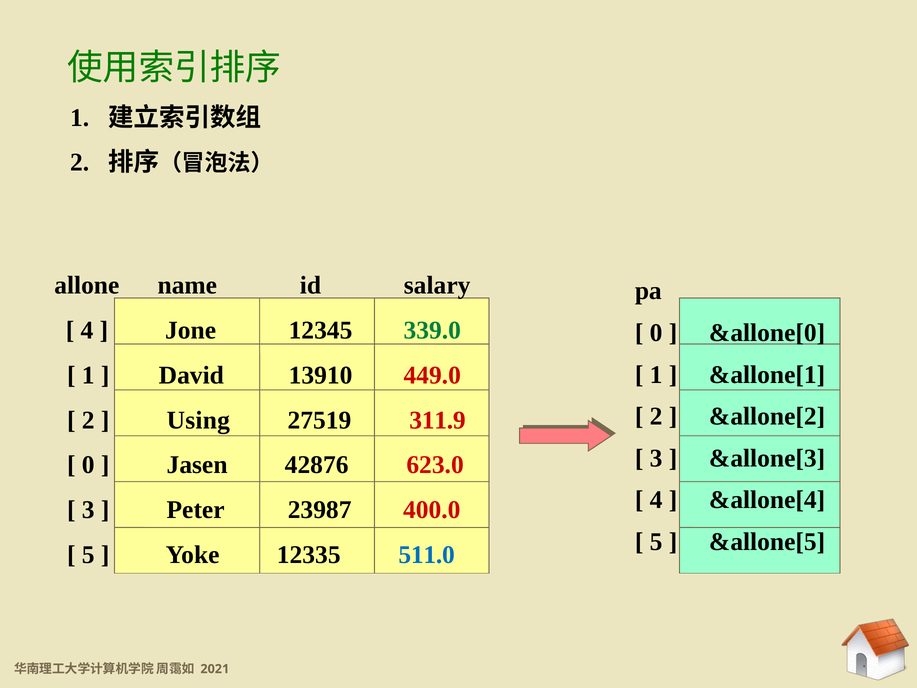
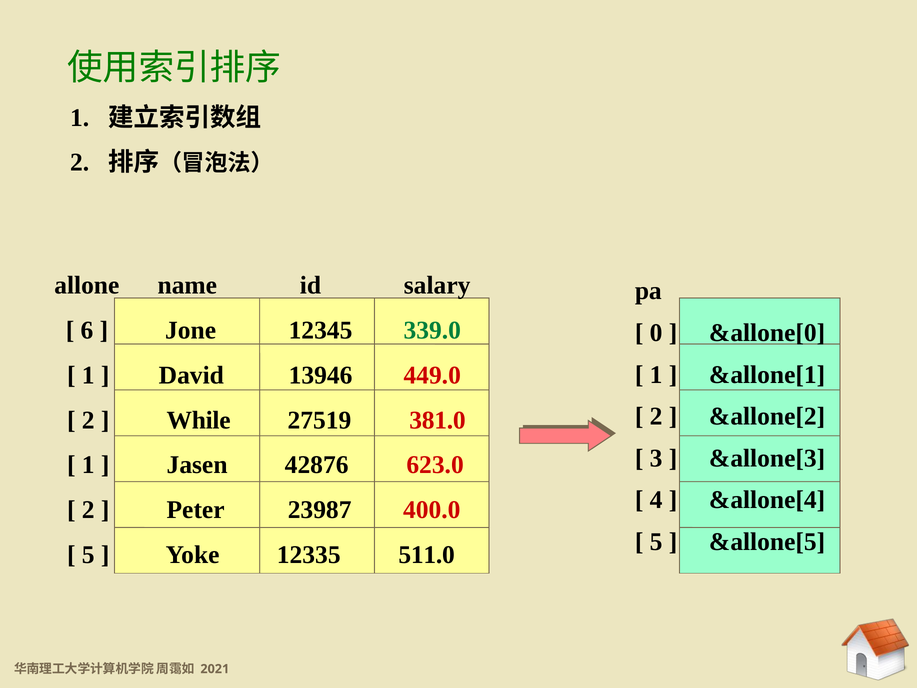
4: 4 -> 6 (87, 330)
13910: 13910 -> 13946 (321, 375)
Using: Using -> While (199, 420)
311.9: 311.9 -> 381.0 (437, 420)
0: 0 -> 1 (88, 465)
3: 3 -> 2 (88, 510)
511.0 colour: blue -> black (427, 554)
